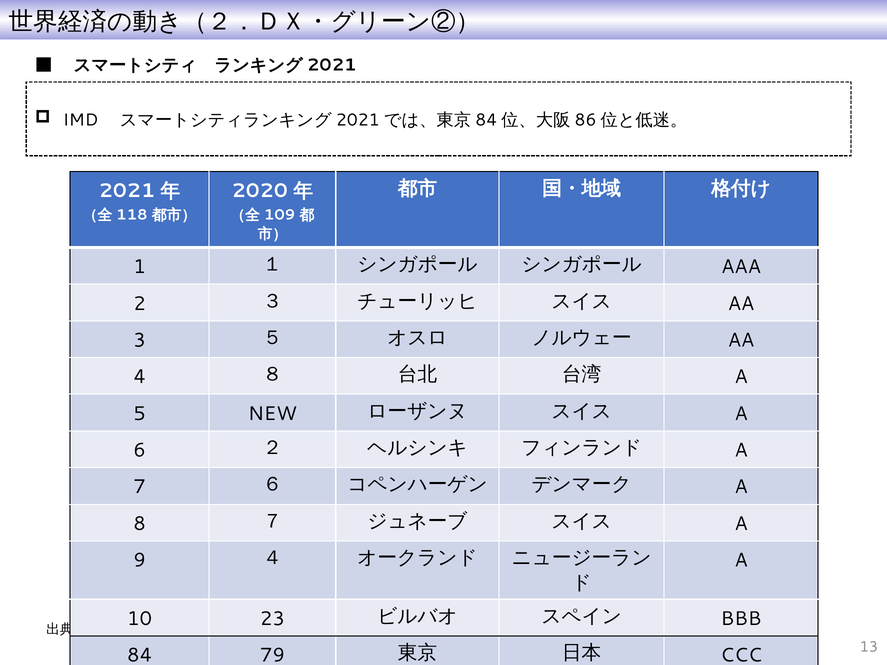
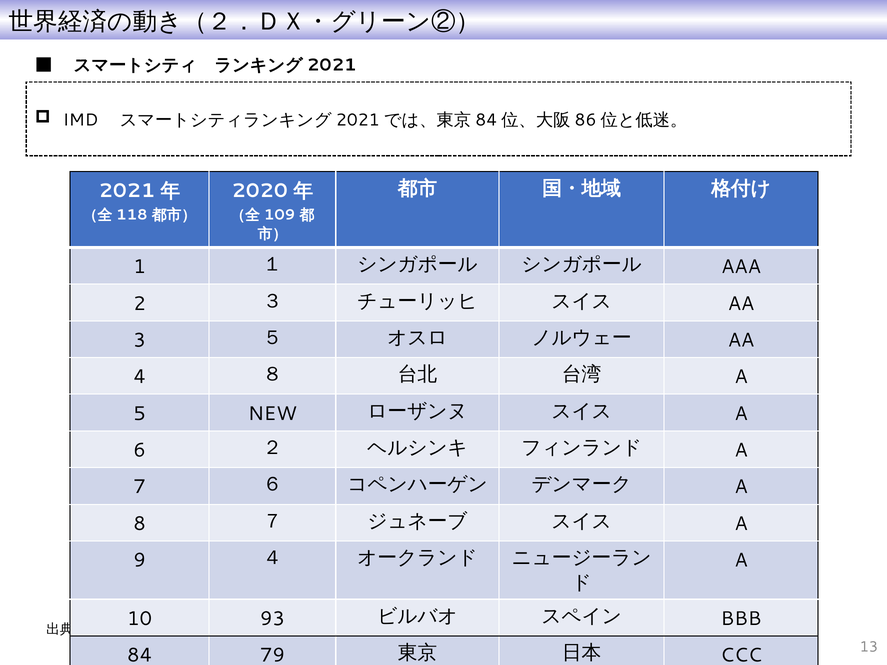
23: 23 -> 93 (272, 619)
